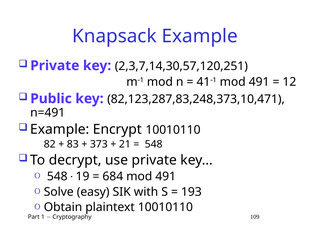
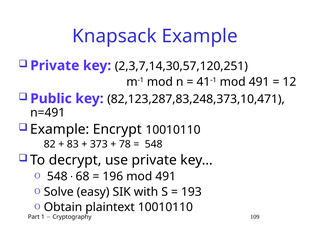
21: 21 -> 78 (125, 145)
19: 19 -> 68 (83, 177)
684: 684 -> 196 (113, 177)
